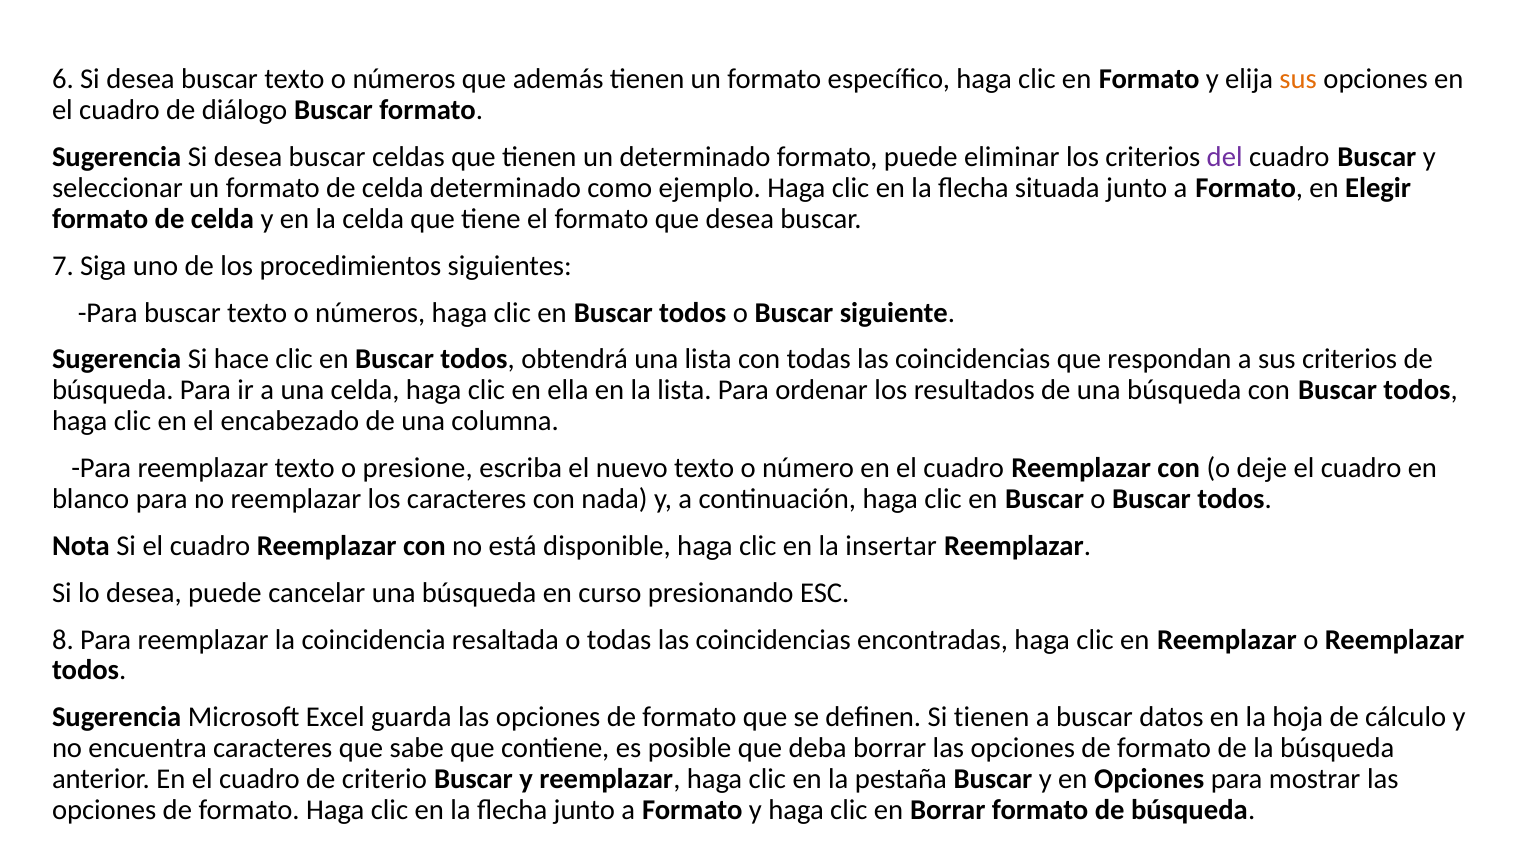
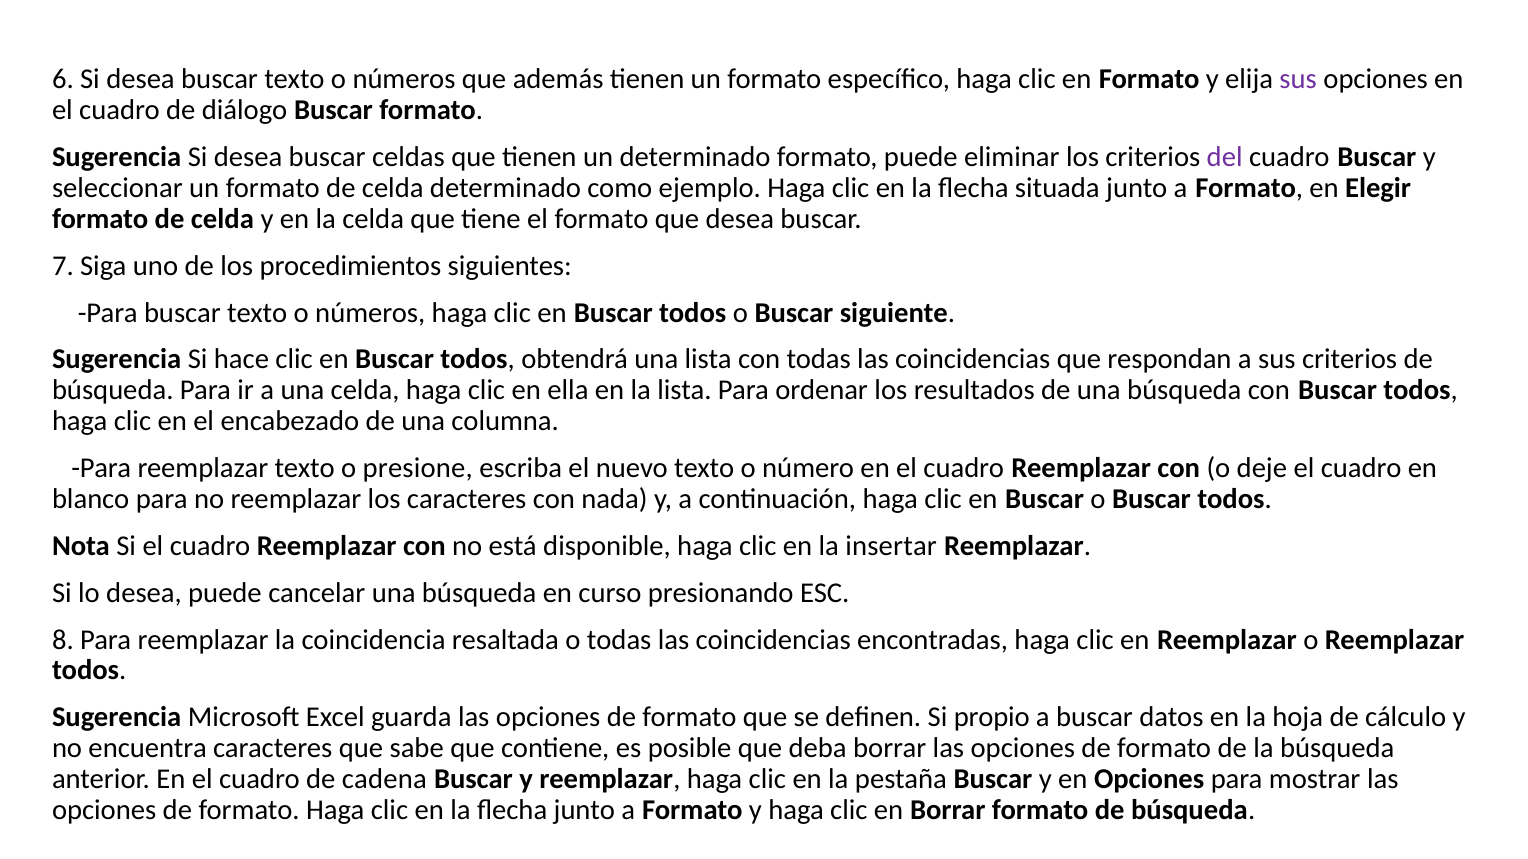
sus colour: orange -> purple (1298, 79)
Si tienen: tienen -> propio (992, 718)
criterio: criterio -> cadena (384, 780)
